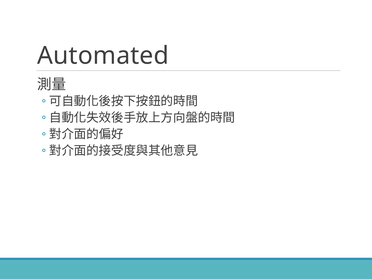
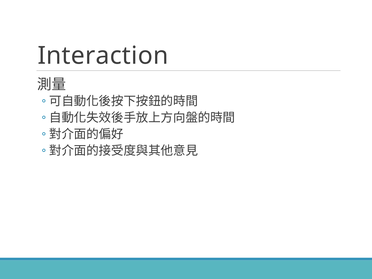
Automated: Automated -> Interaction (103, 56)
